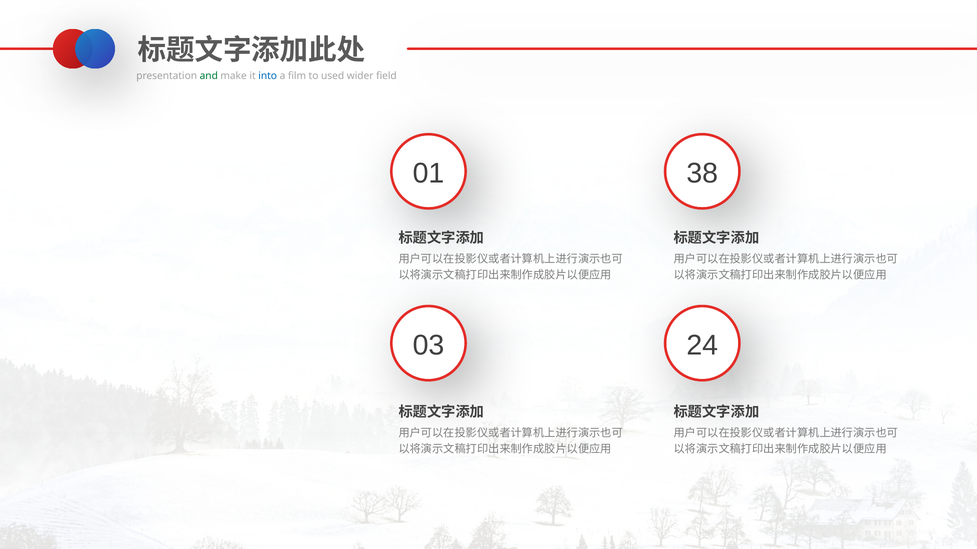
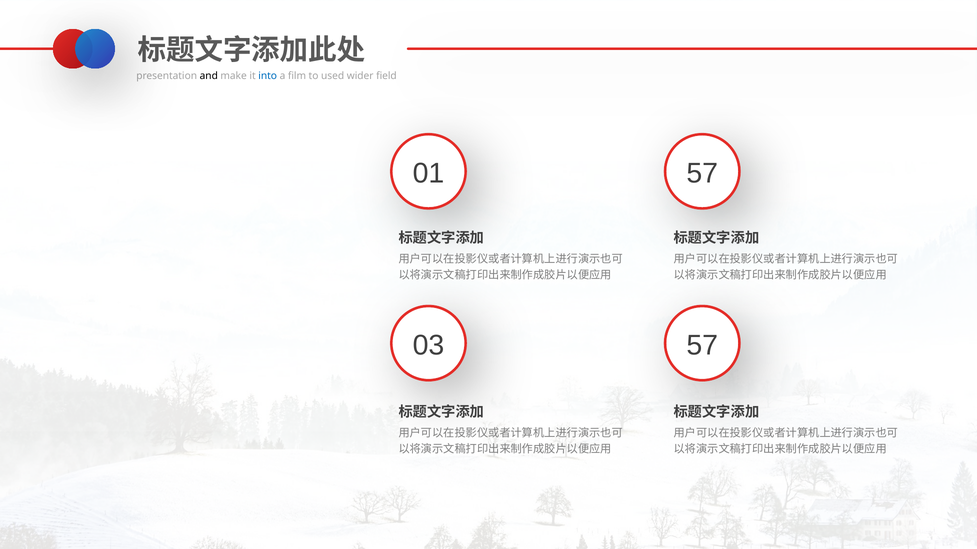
and colour: green -> black (209, 76)
01 38: 38 -> 57 (702, 173)
03 24: 24 -> 57 (702, 345)
